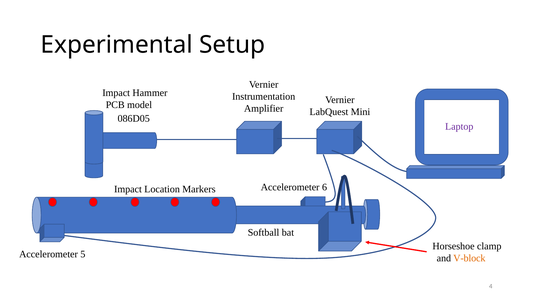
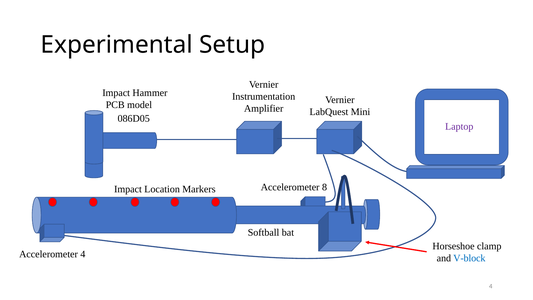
6: 6 -> 8 (325, 187)
Accelerometer 5: 5 -> 4 (83, 254)
V-block colour: orange -> blue (469, 258)
